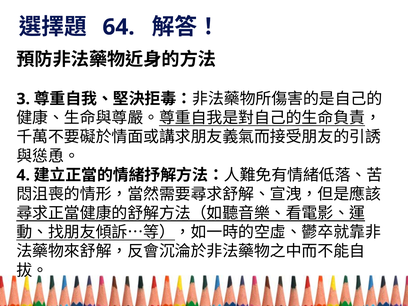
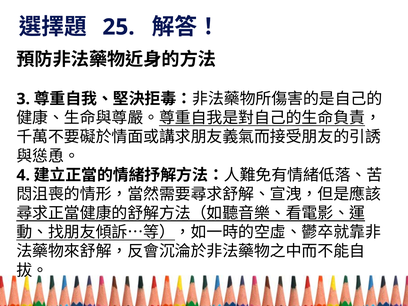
64: 64 -> 25 (119, 27)
